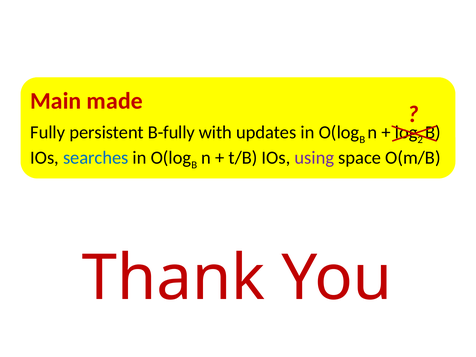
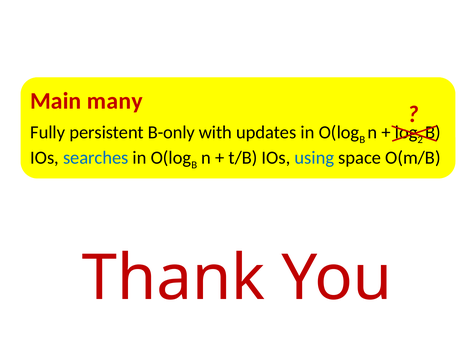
made: made -> many (115, 101)
B-fully: B-fully -> B-only (171, 132)
using colour: purple -> blue (314, 158)
